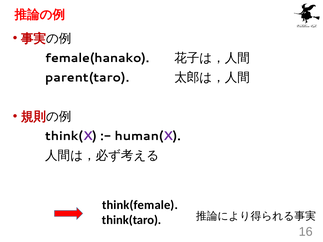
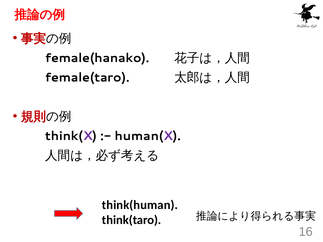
parent(taro: parent(taro -> female(taro (87, 78)
think(female: think(female -> think(human (140, 205)
